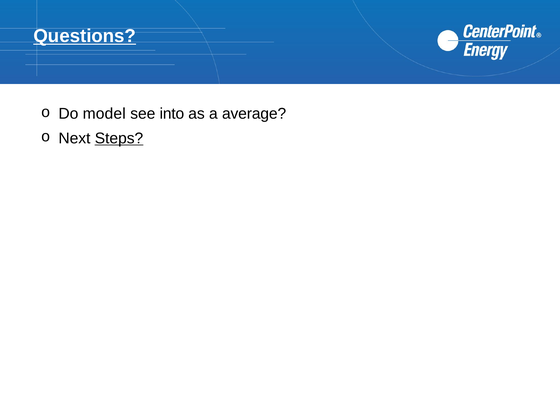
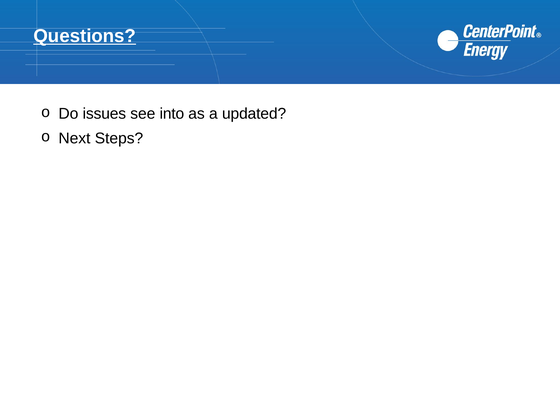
model: model -> issues (104, 114)
average: average -> updated (254, 114)
Steps underline: present -> none (119, 138)
